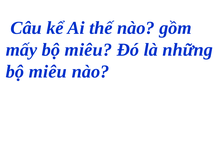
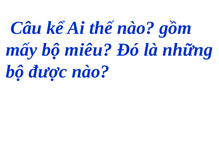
miêu: miêu -> được (48, 72)
